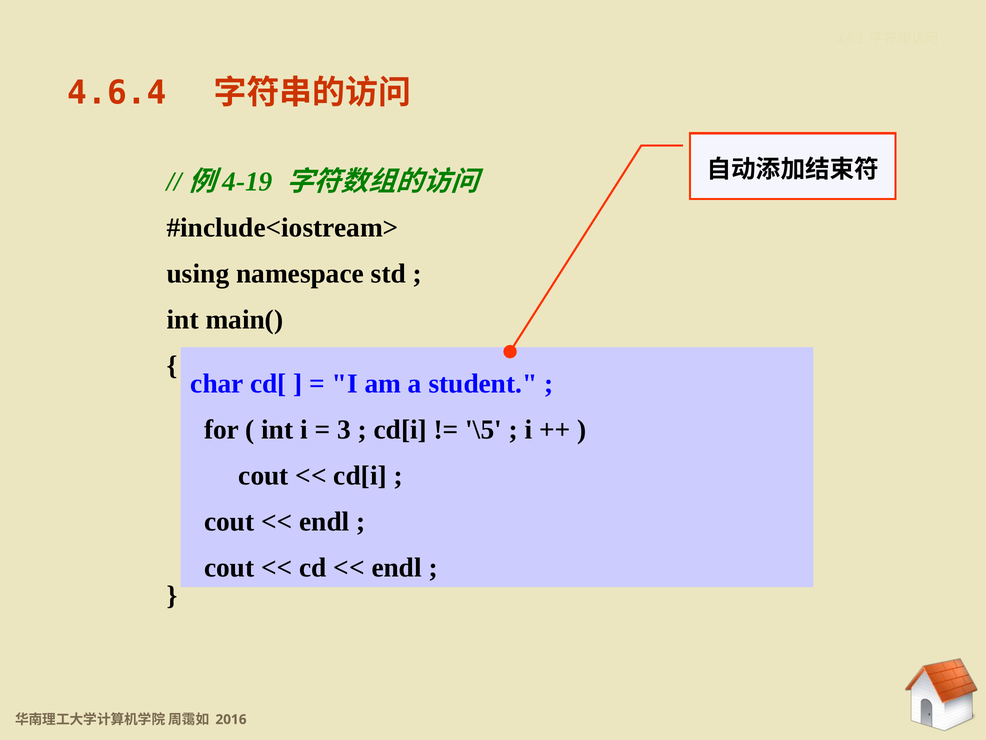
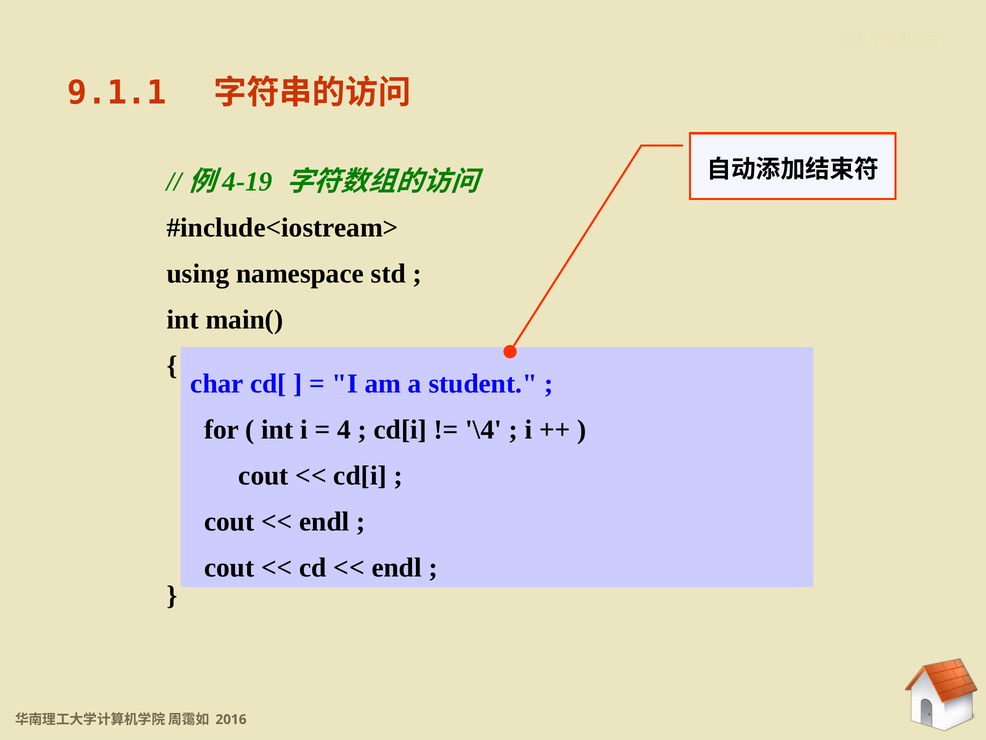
4.6.4: 4.6.4 -> 9.1.1 (117, 93)
3: 3 -> 4 (344, 429)
\5: \5 -> \4 (484, 429)
